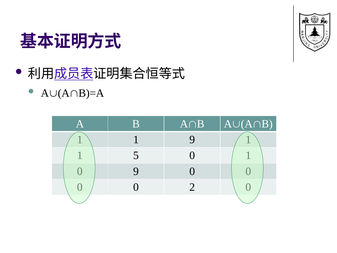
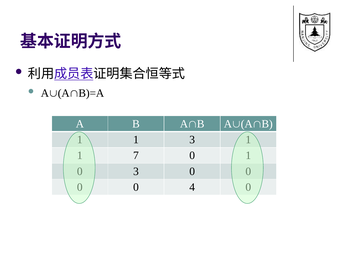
1 9: 9 -> 3 (192, 140)
5: 5 -> 7 (136, 155)
9: 9 -> 3 (136, 171)
2: 2 -> 4 (192, 187)
